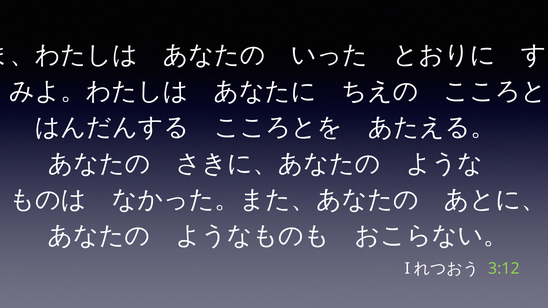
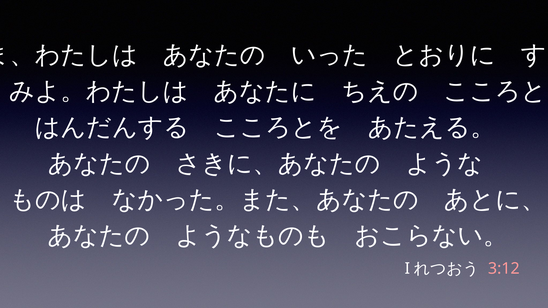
3:12 colour: light green -> pink (504, 269)
